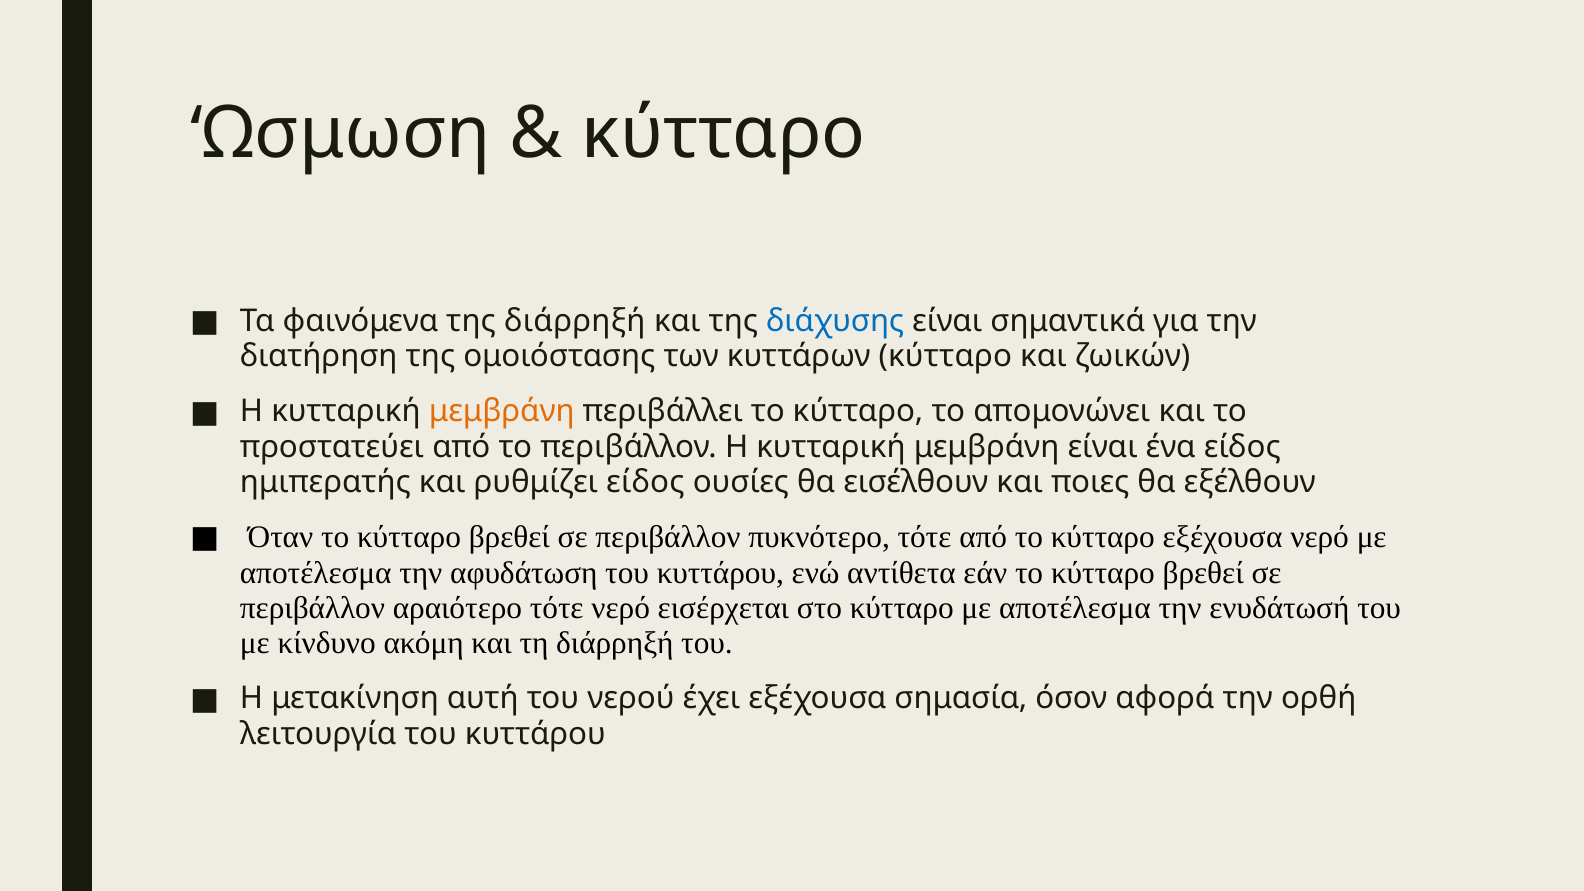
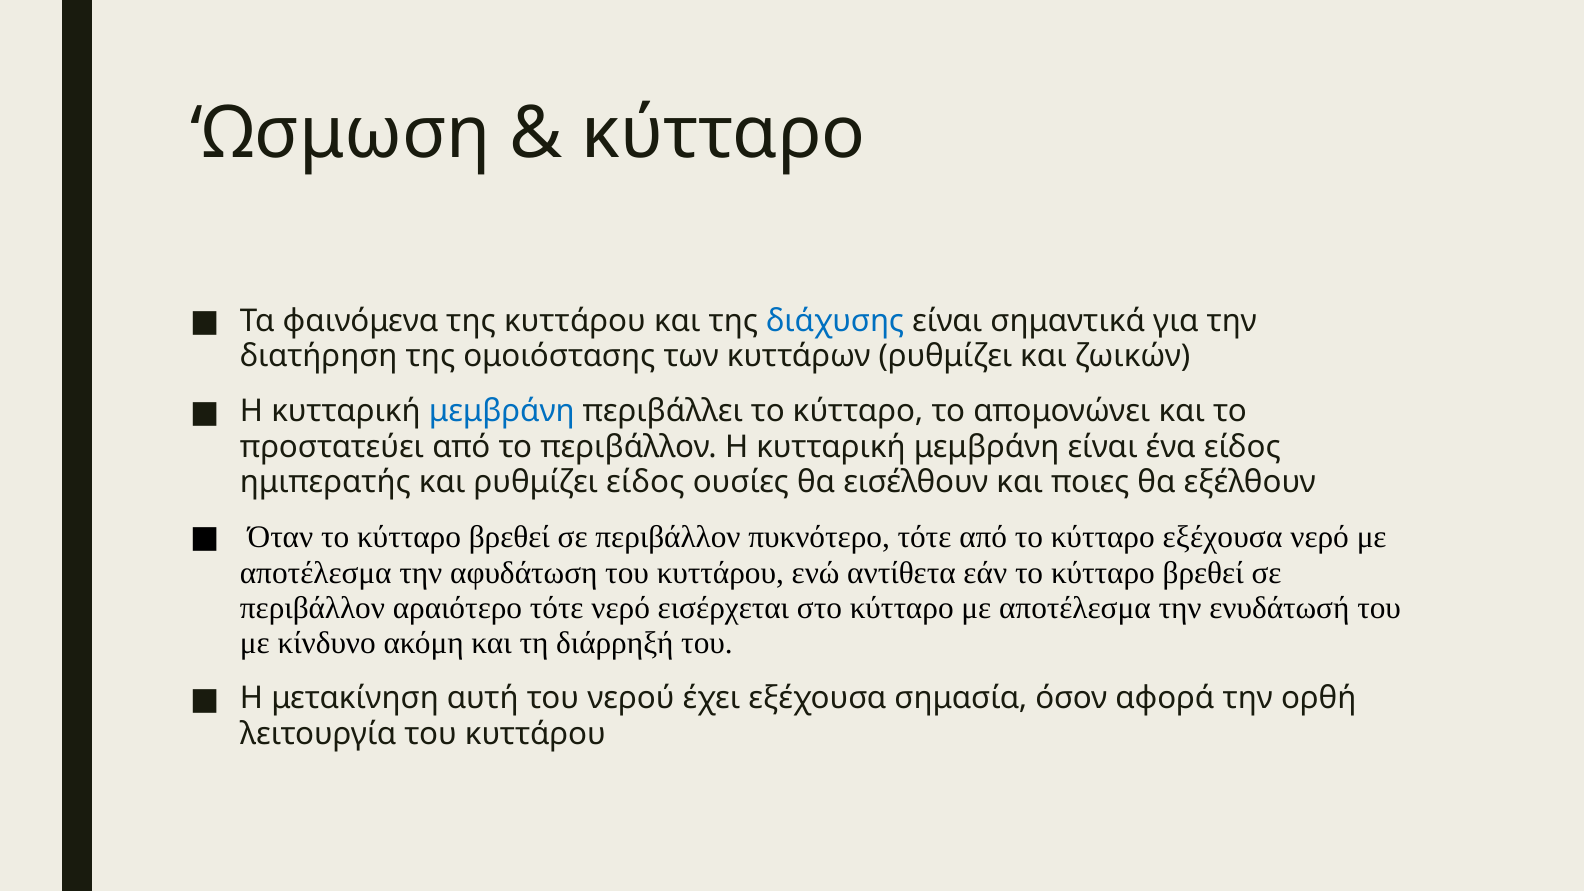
της διάρρηξή: διάρρηξή -> κυττάρου (575, 321)
κυττάρων κύτταρο: κύτταρο -> ρυθμίζει (945, 356)
μεμβράνη colour: orange -> blue (502, 411)
